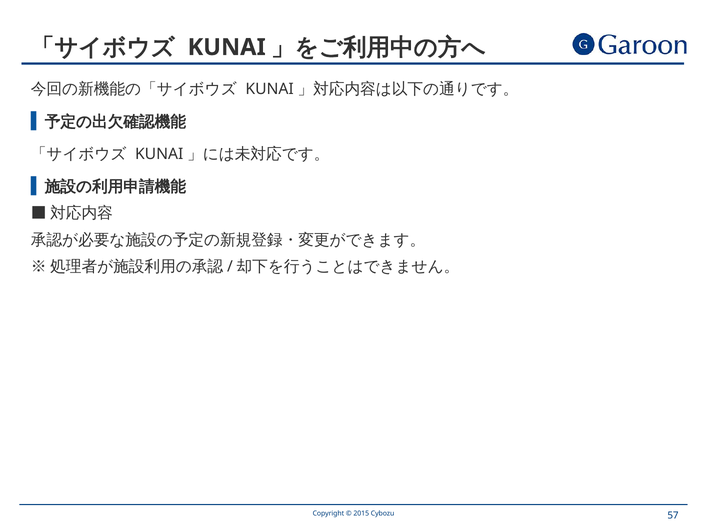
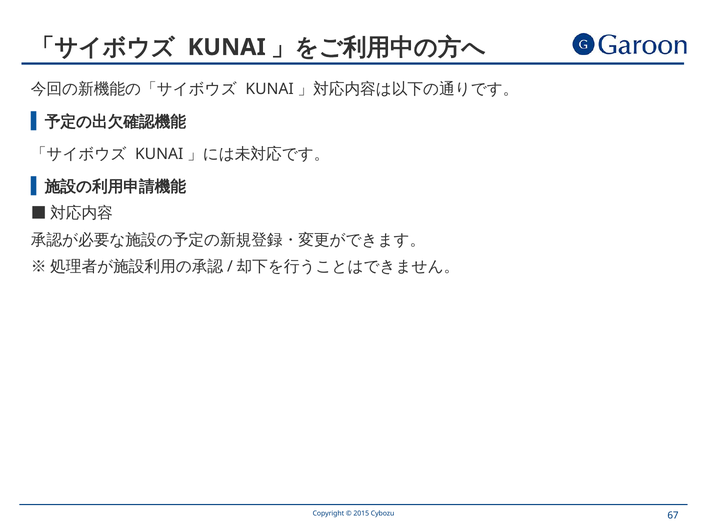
57: 57 -> 67 (673, 515)
